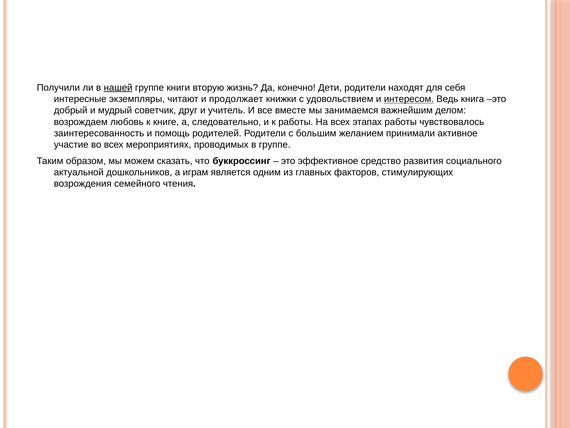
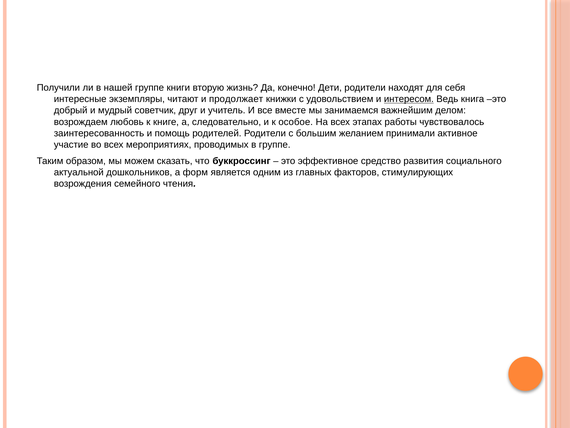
нашей underline: present -> none (118, 88)
к работы: работы -> особое (296, 122)
играм: играм -> форм (195, 172)
